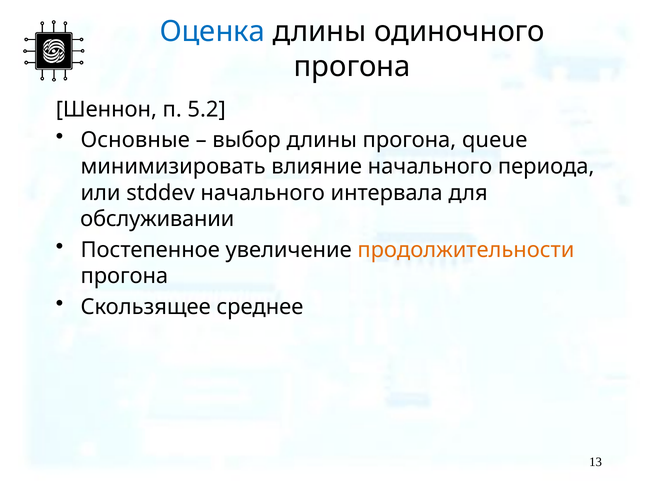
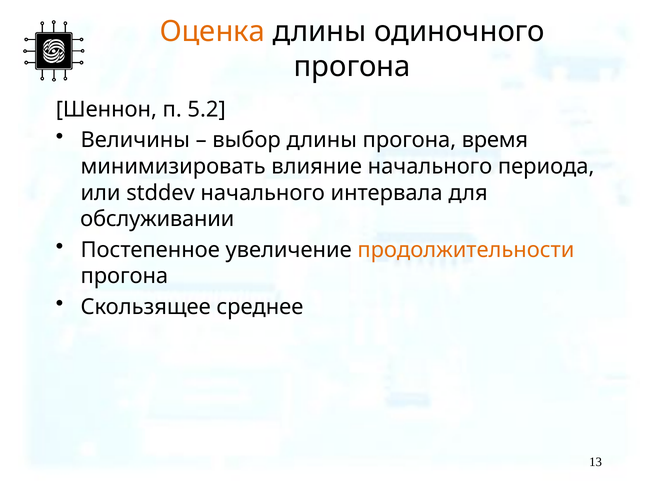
Оценка colour: blue -> orange (212, 31)
Основные: Основные -> Величины (135, 140)
queue: queue -> время (495, 140)
